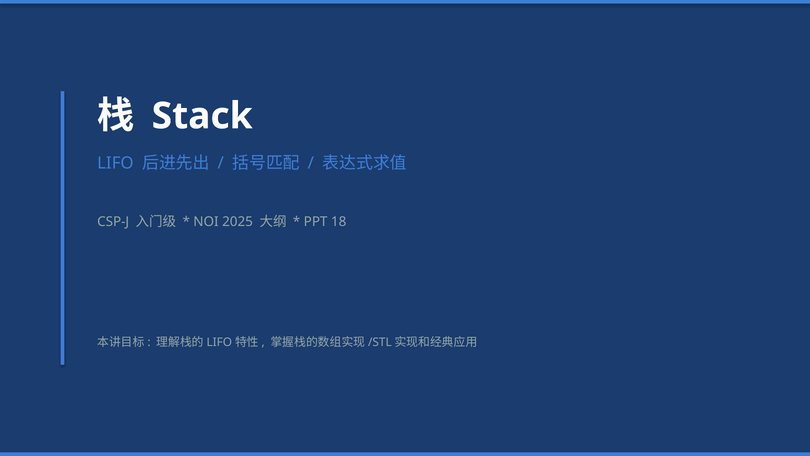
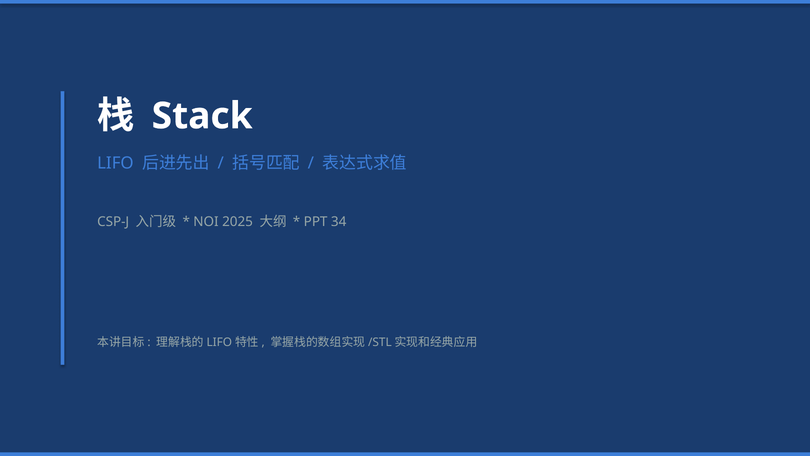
18: 18 -> 34 (339, 222)
